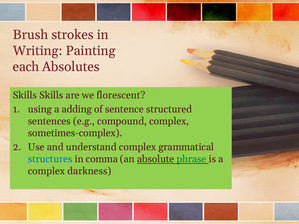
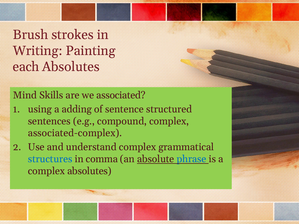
Skills: Skills -> Mind (25, 95)
florescent: florescent -> associated (121, 95)
sometimes-complex: sometimes-complex -> associated-complex (75, 133)
phrase colour: green -> blue (191, 159)
complex darkness: darkness -> absolutes (89, 171)
